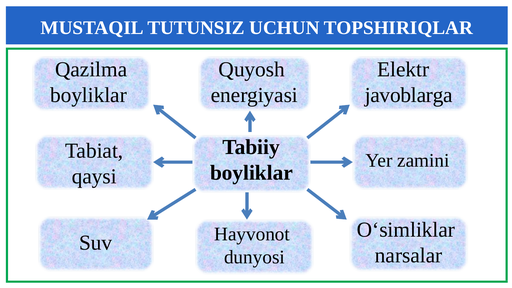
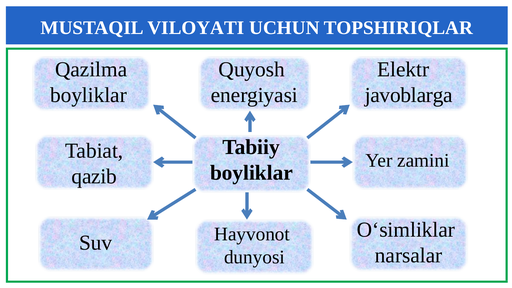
TUTUNSIZ: TUTUNSIZ -> VILOYATI (196, 28)
qaysi: qaysi -> qazib (94, 176)
